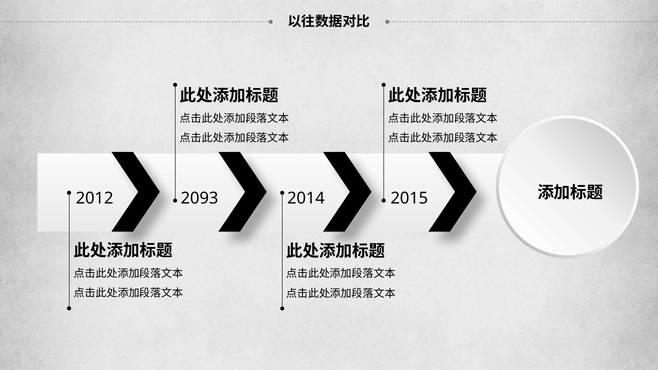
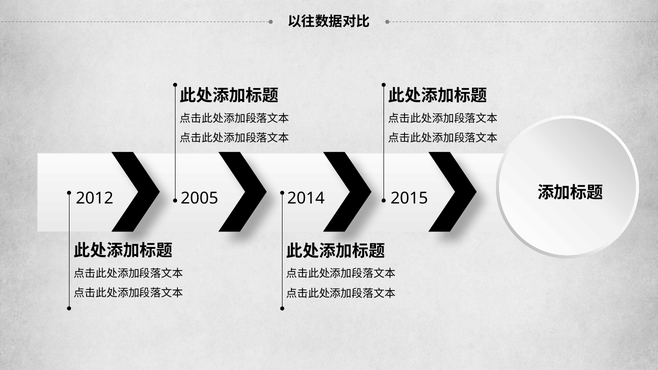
2093: 2093 -> 2005 (200, 199)
